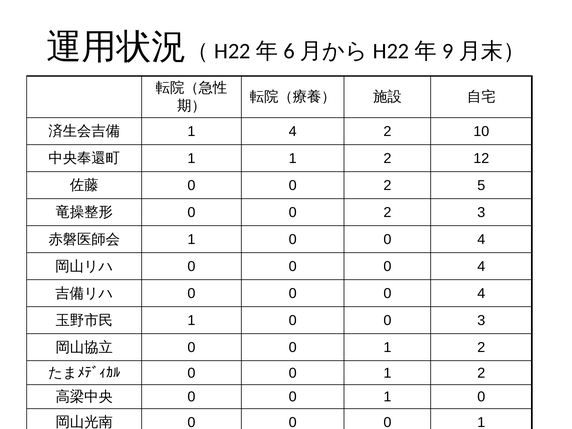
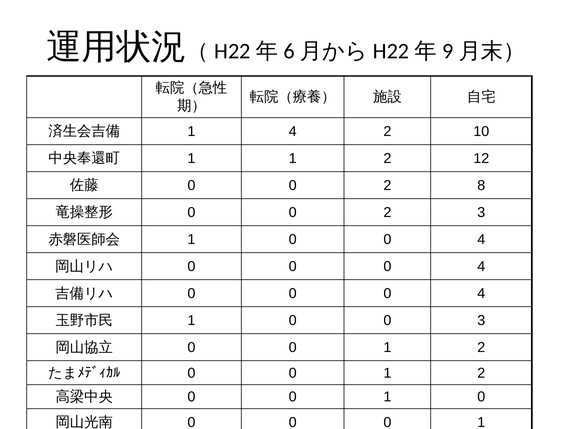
5: 5 -> 8 (481, 186)
